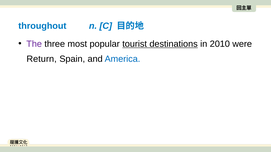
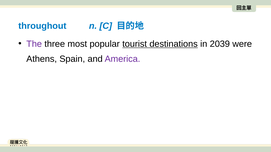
2010: 2010 -> 2039 (220, 44)
Return: Return -> Athens (42, 59)
America colour: blue -> purple (122, 59)
